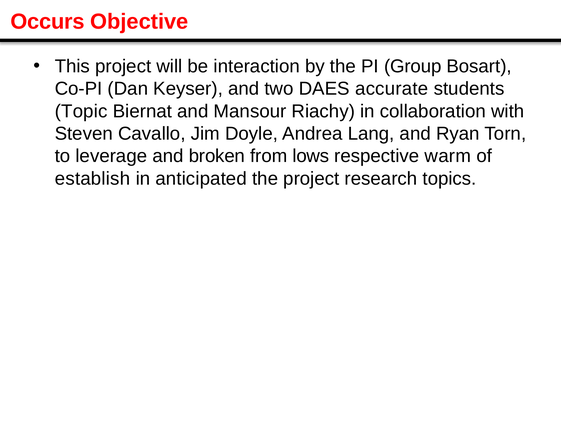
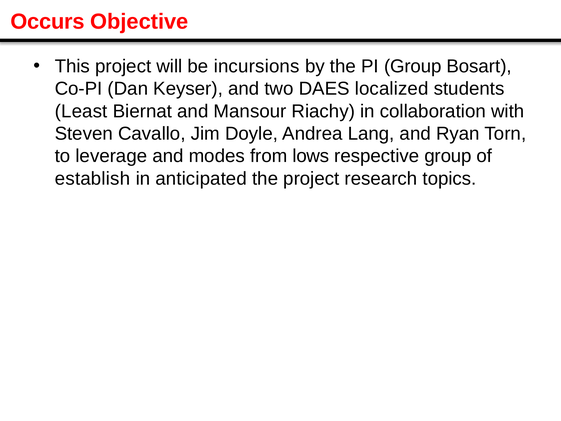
interaction: interaction -> incursions (257, 66)
accurate: accurate -> localized (392, 89)
Topic: Topic -> Least (81, 111)
broken: broken -> modes (217, 156)
respective warm: warm -> group (448, 156)
